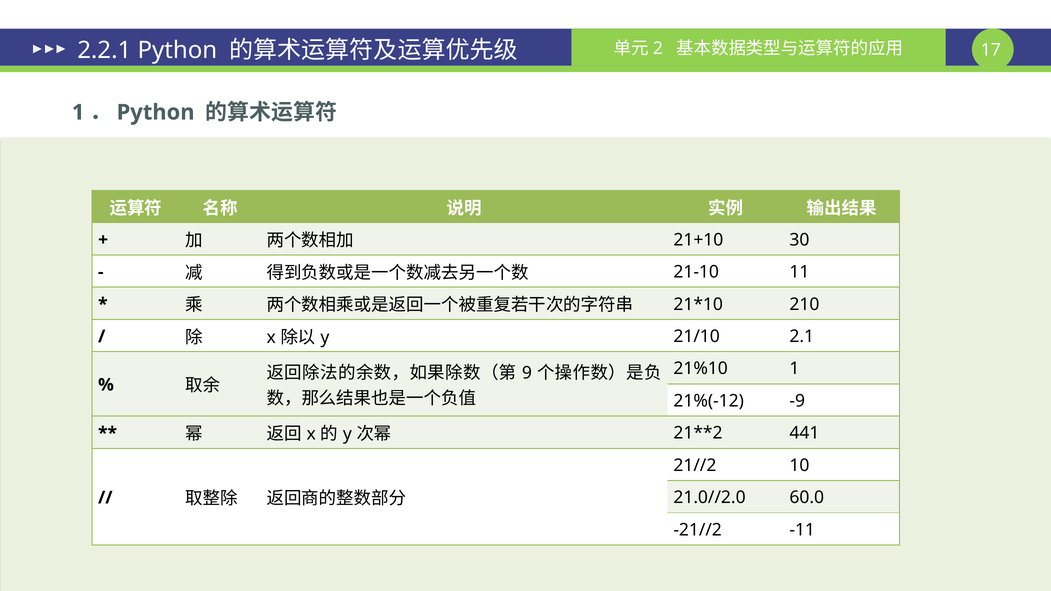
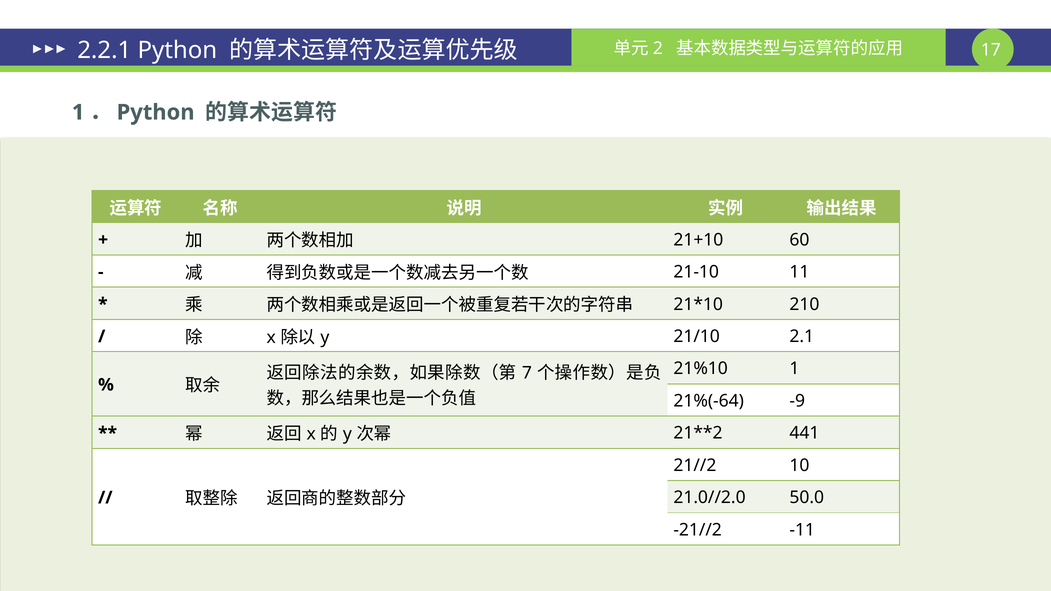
30: 30 -> 60 (799, 240)
9: 9 -> 7 (527, 373)
21%(-12: 21%(-12 -> 21%(-64 (709, 401)
60.0: 60.0 -> 50.0 (807, 498)
